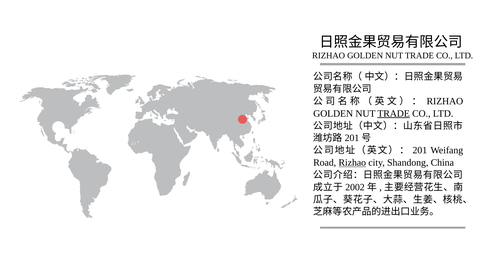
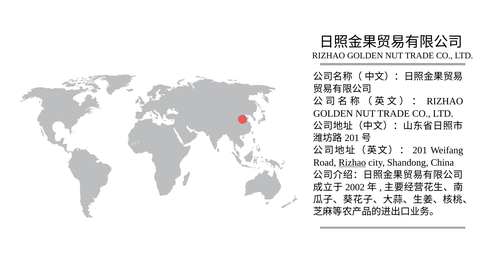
TRADE underline: present -> none (394, 114)
